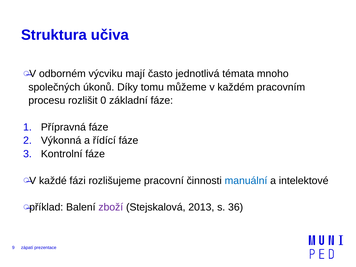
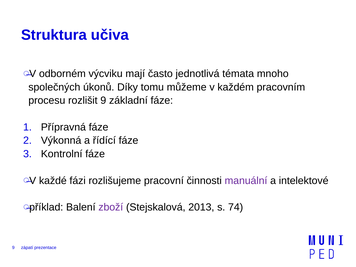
rozlišit 0: 0 -> 9 (103, 100)
manuální colour: blue -> purple (246, 181)
36: 36 -> 74 (236, 207)
